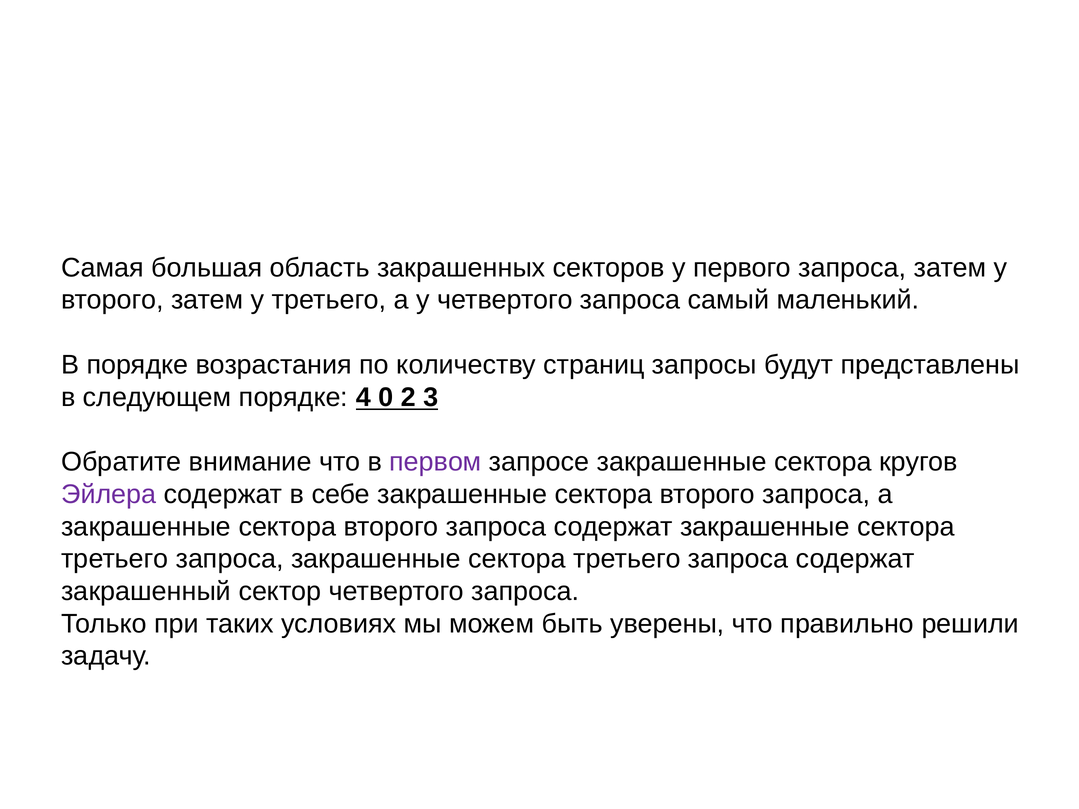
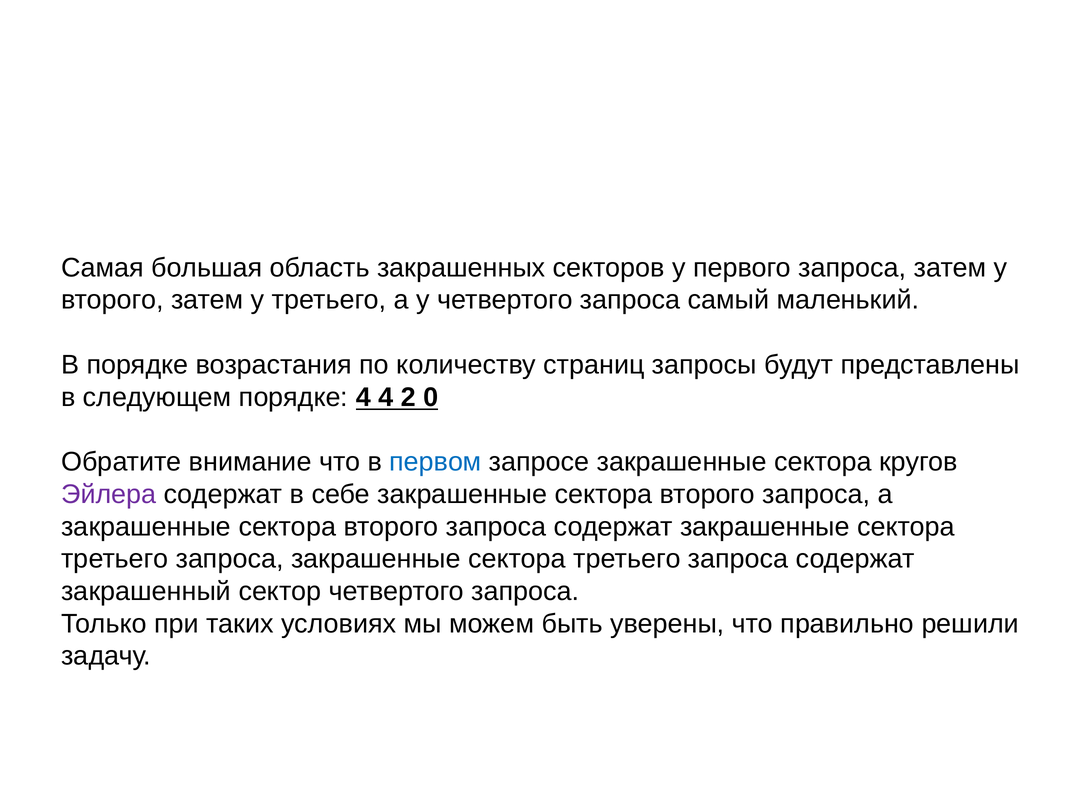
4 0: 0 -> 4 (386, 397)
3: 3 -> 0 (431, 397)
первом colour: purple -> blue (435, 462)
